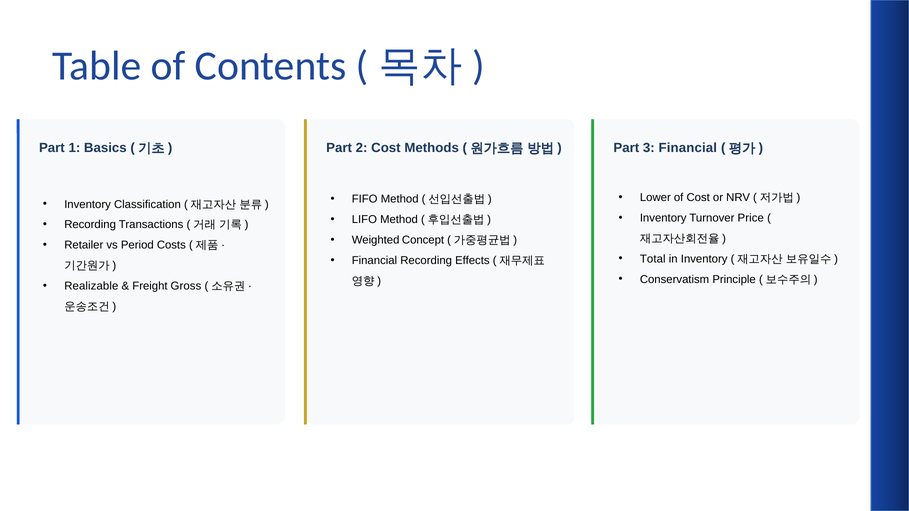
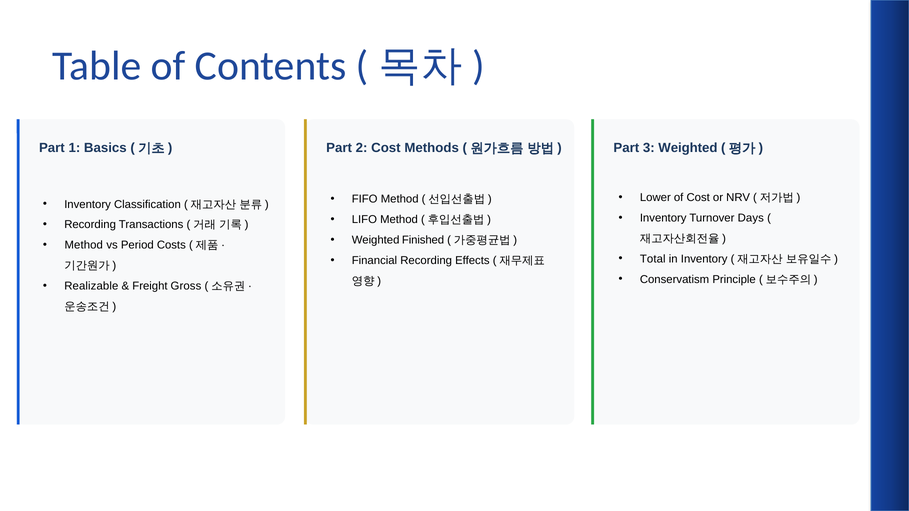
3 Financial: Financial -> Weighted (688, 148)
Price: Price -> Days (751, 218)
Concept: Concept -> Finished (423, 240)
Retailer: Retailer -> Method (84, 245)
